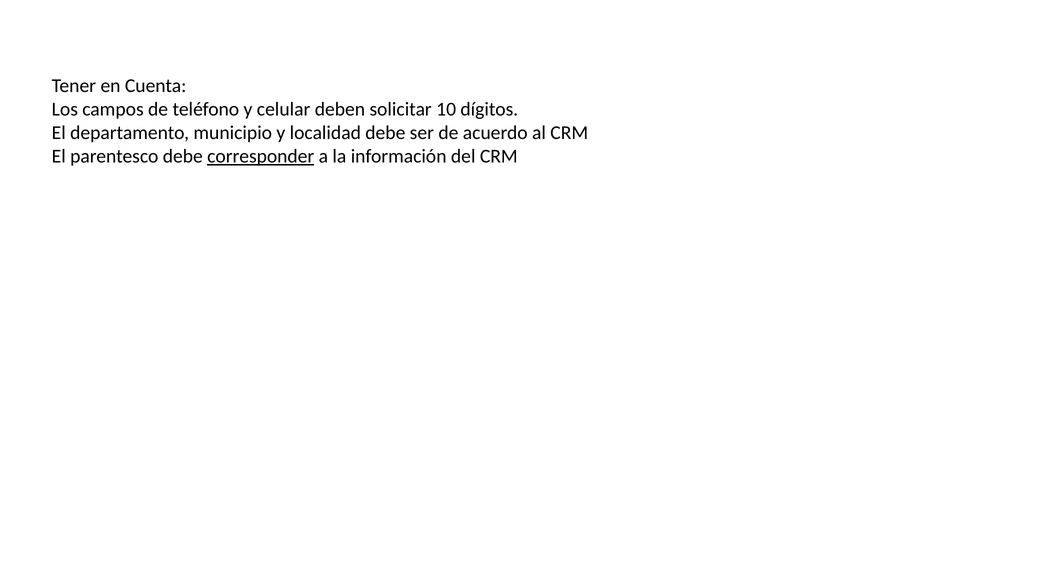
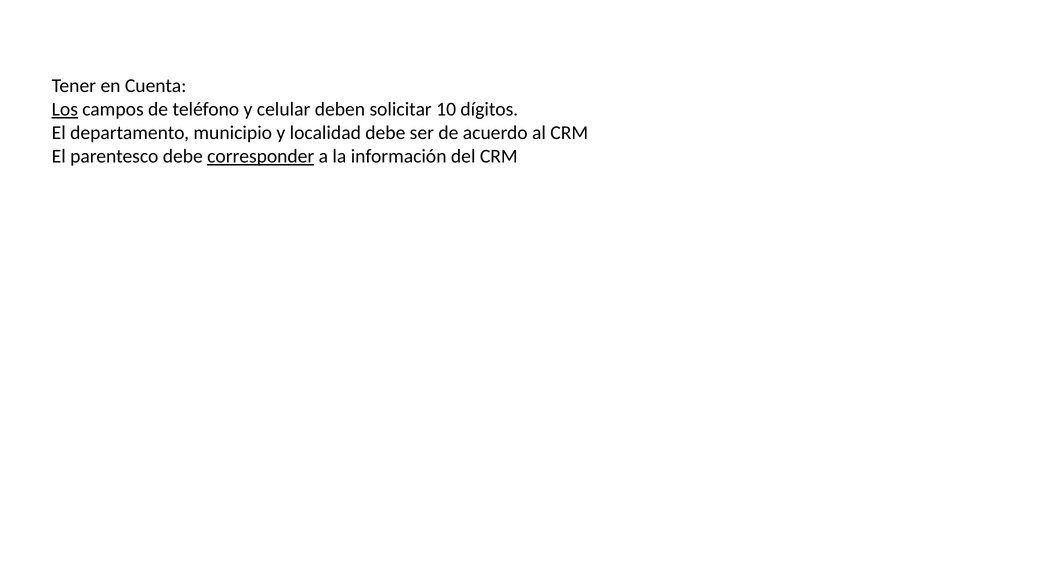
Los underline: none -> present (65, 109)
